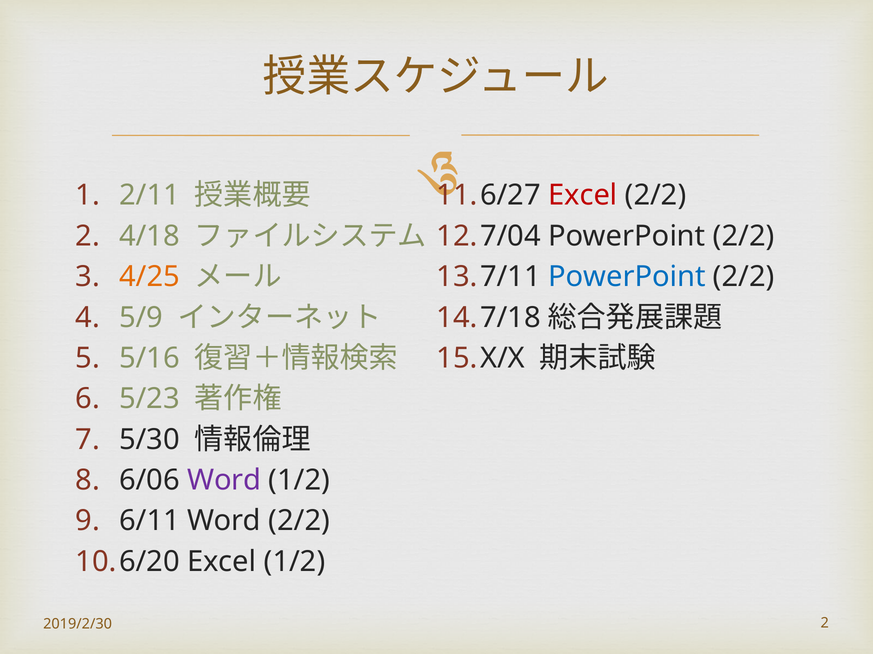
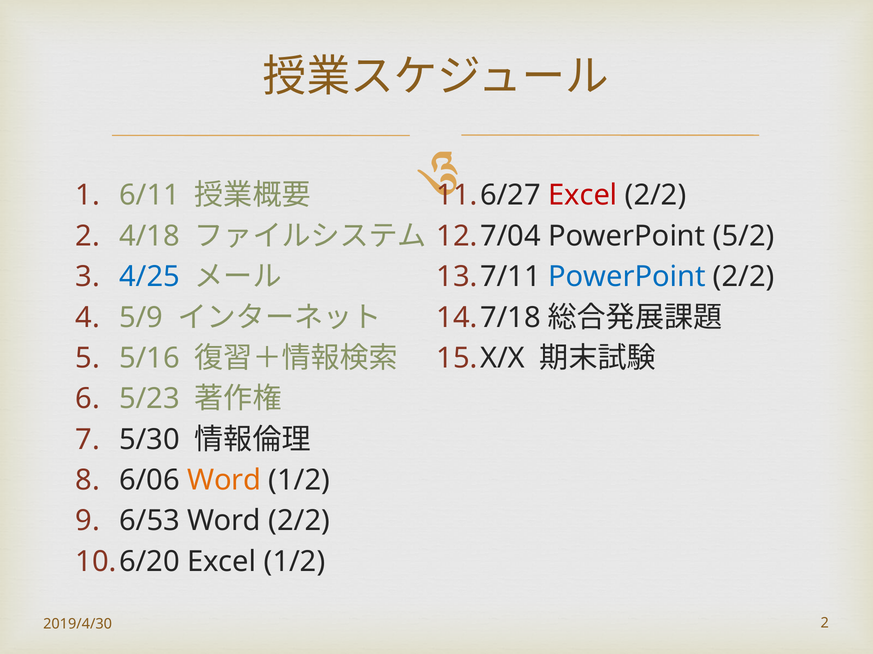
2/11: 2/11 -> 6/11 (149, 196)
2/2: 2/2 -> 5/2 (744, 236)
4/25 colour: orange -> blue (149, 277)
Word colour: purple -> orange (224, 481)
6/11: 6/11 -> 6/53 (149, 521)
2019/2/30: 2019/2/30 -> 2019/4/30 (78, 625)
